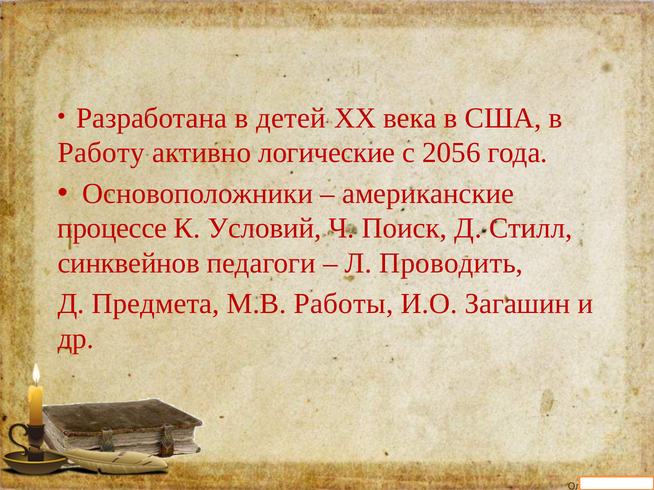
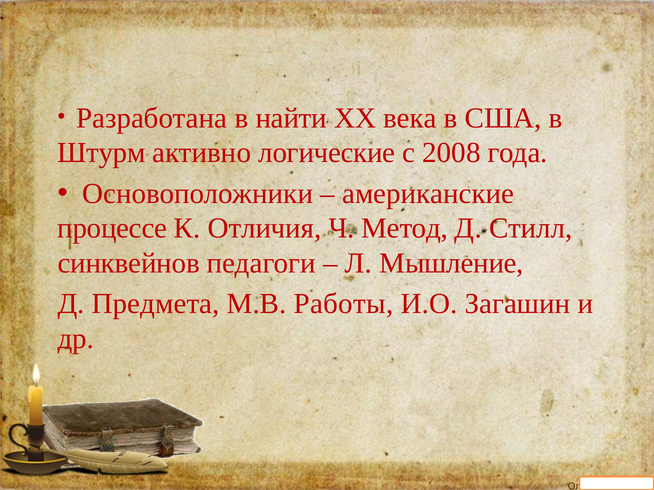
детей: детей -> найти (291, 118)
Работу: Работу -> Штурм (101, 153)
2056: 2056 -> 2008 (451, 153)
Условий: Условий -> Отличия (265, 229)
Поиск: Поиск -> Метод (405, 229)
Проводить: Проводить -> Мышление (452, 263)
